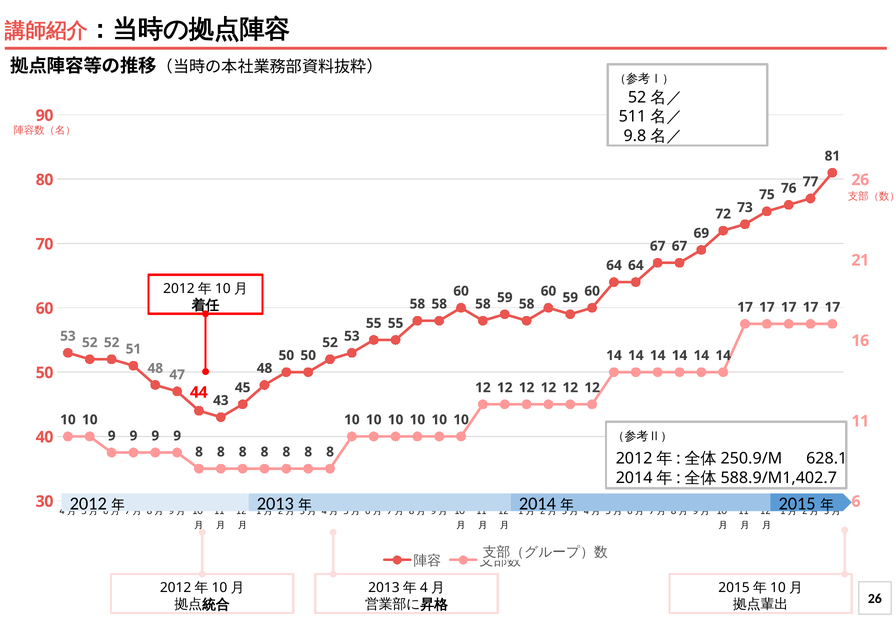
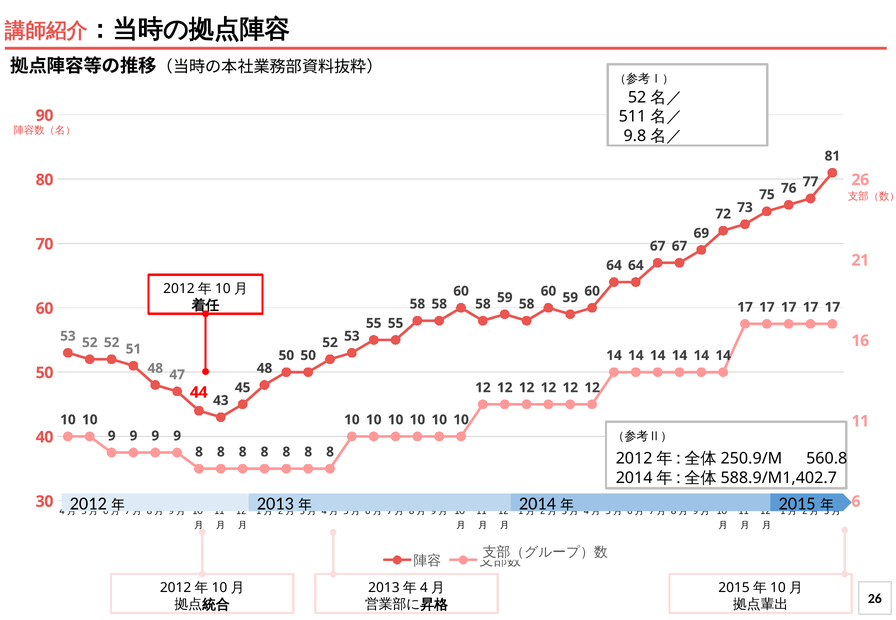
628.1: 628.1 -> 560.8 (827, 459)
